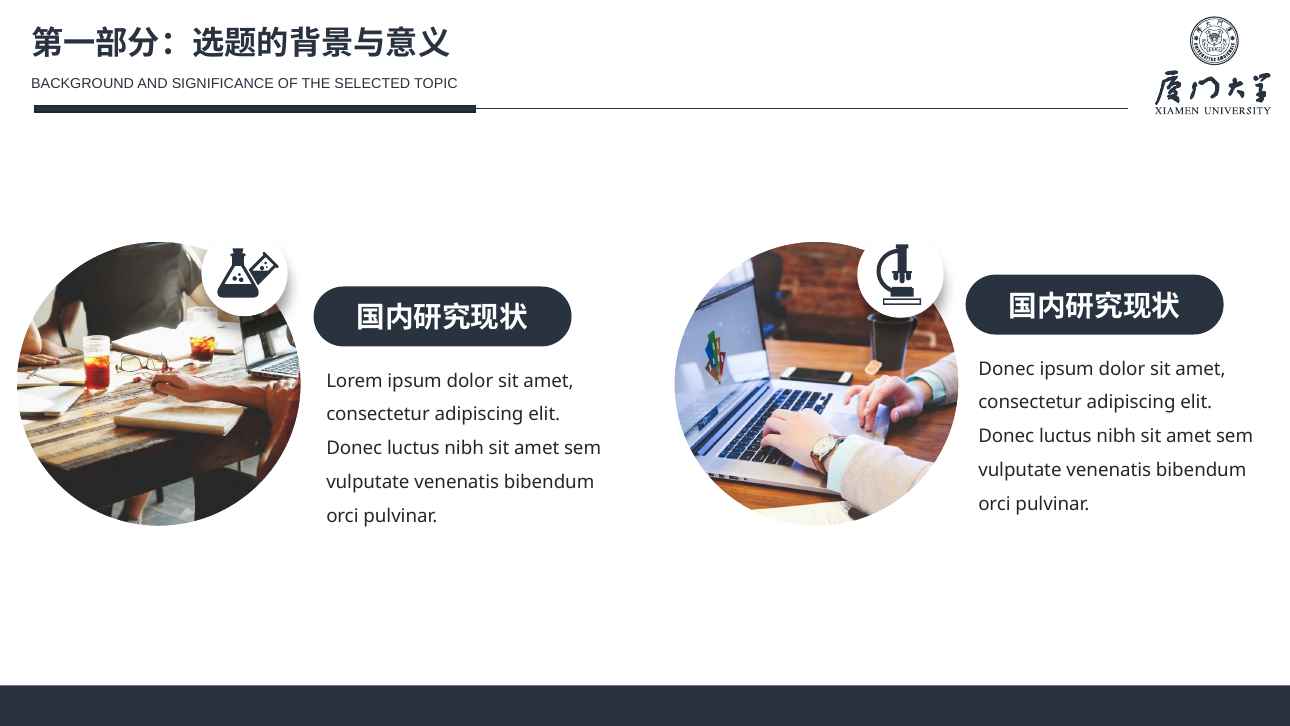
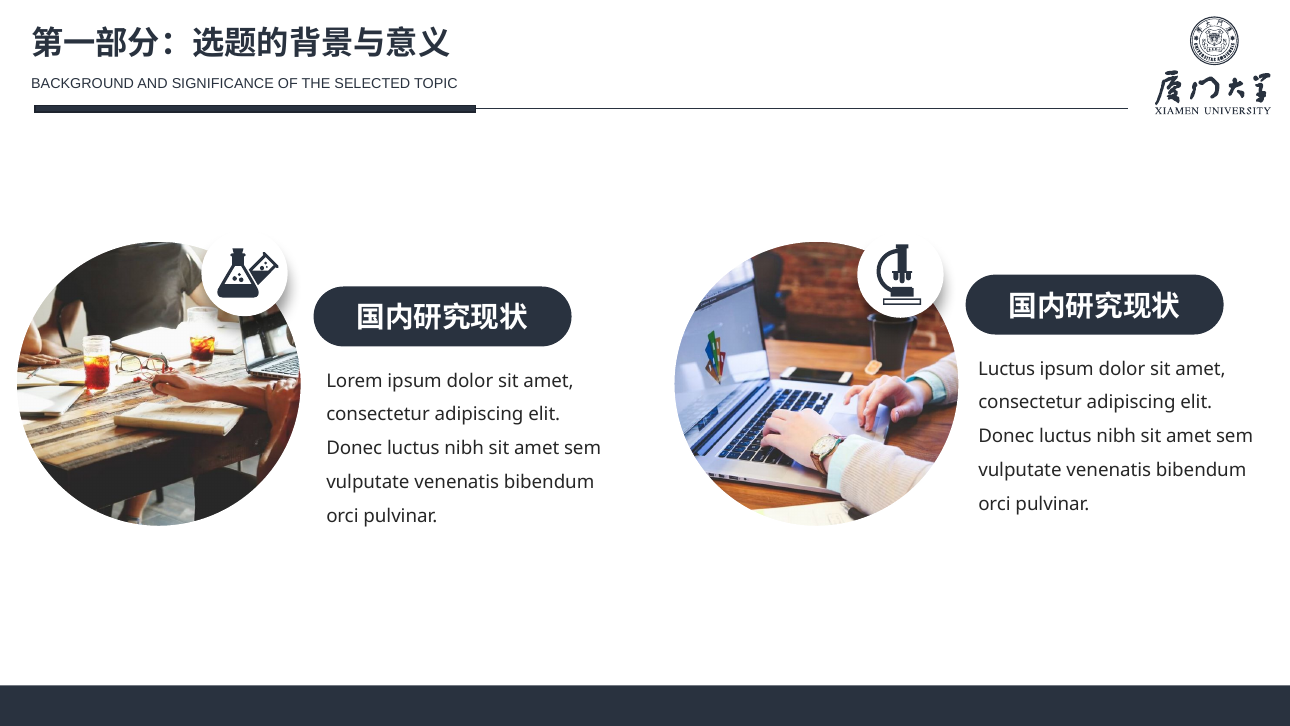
Donec: Donec -> Luctus (1007, 369)
